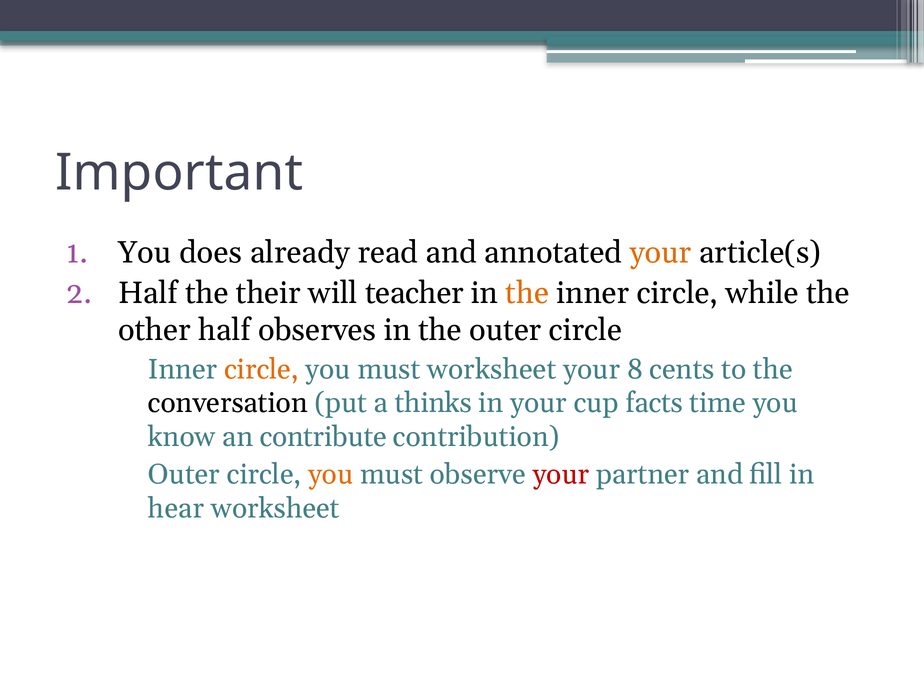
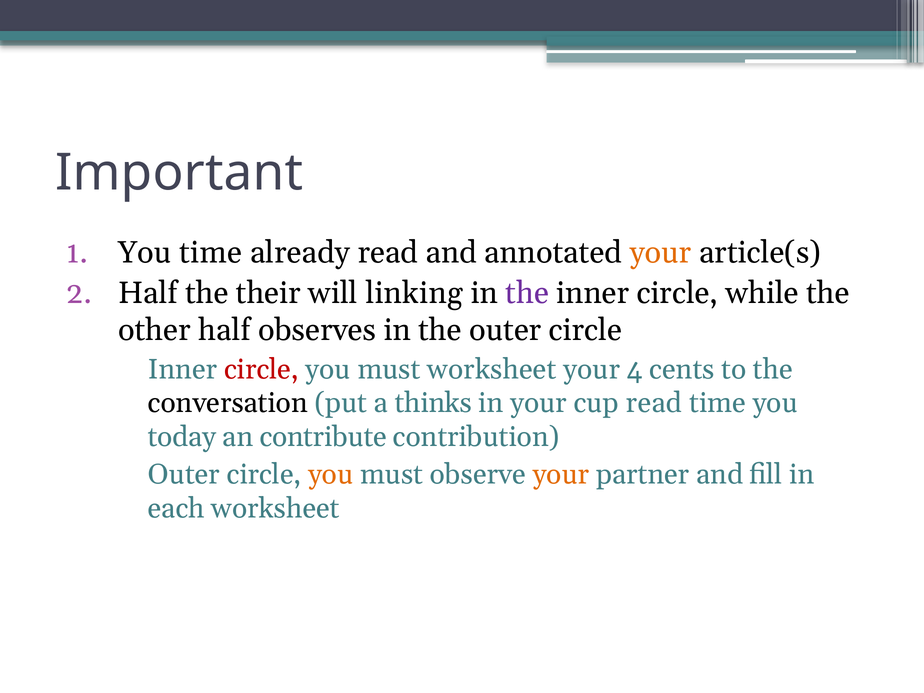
You does: does -> time (211, 252)
teacher: teacher -> linking (414, 293)
the colour: orange -> purple (527, 293)
circle colour: orange -> red (261, 369)
8: 8 -> 4 (635, 369)
cup facts: facts -> read (654, 403)
know: know -> today (182, 437)
your colour: red -> orange (561, 475)
hear: hear -> each (176, 508)
